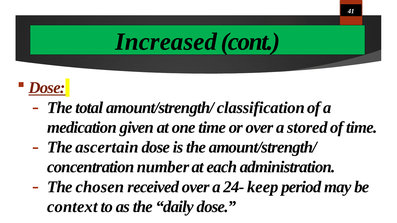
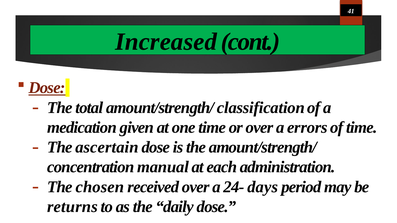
stored: stored -> errors (307, 128)
number: number -> manual (163, 167)
keep: keep -> days (263, 187)
context: context -> returns (72, 207)
